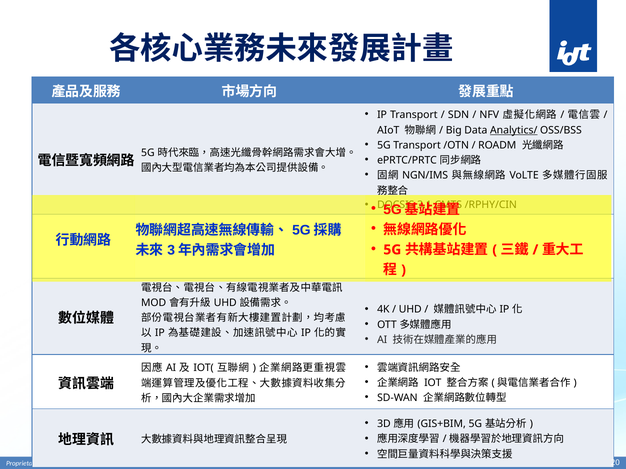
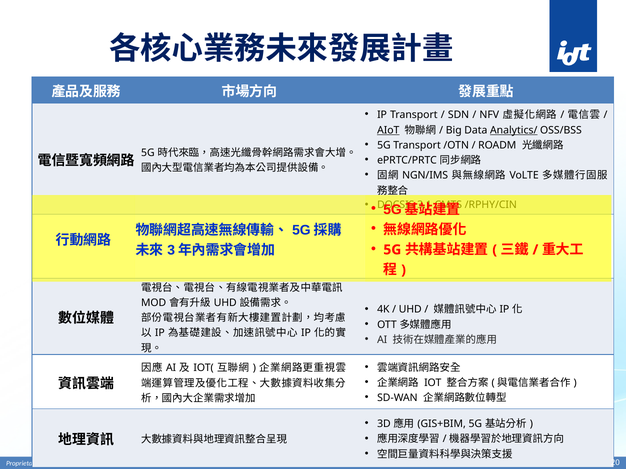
AIoT underline: none -> present (388, 130)
